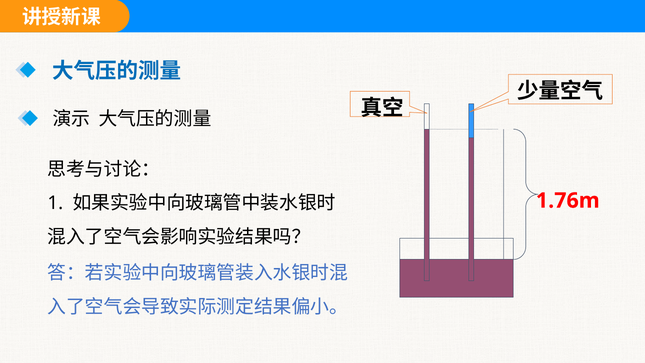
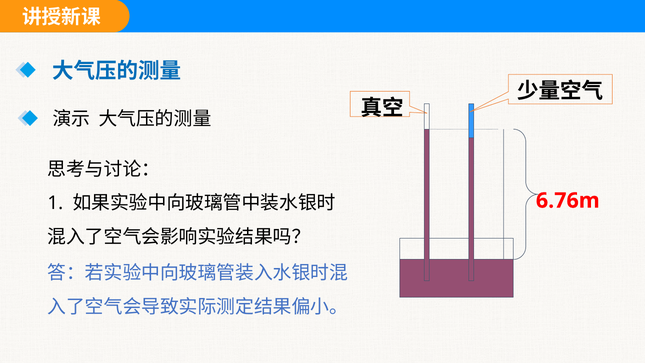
1.76m: 1.76m -> 6.76m (568, 200)
